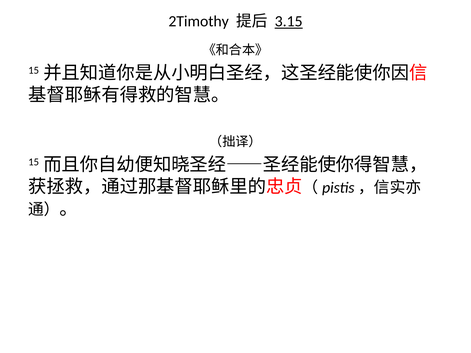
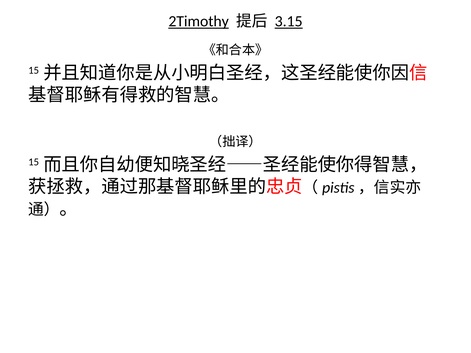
2Timothy underline: none -> present (199, 22)
